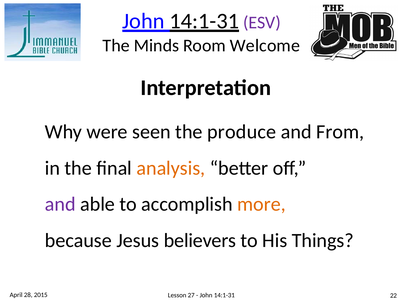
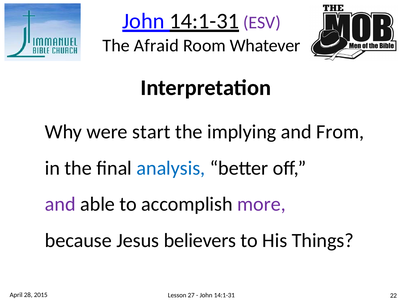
Minds: Minds -> Afraid (156, 45)
Welcome: Welcome -> Whatever (265, 45)
seen: seen -> start (151, 132)
produce: produce -> implying (242, 132)
analysis colour: orange -> blue (171, 168)
more colour: orange -> purple (262, 204)
